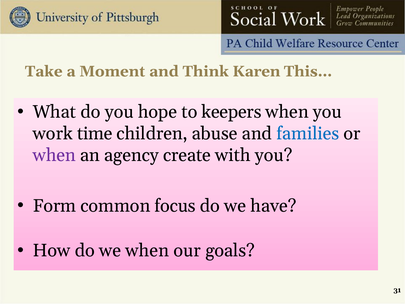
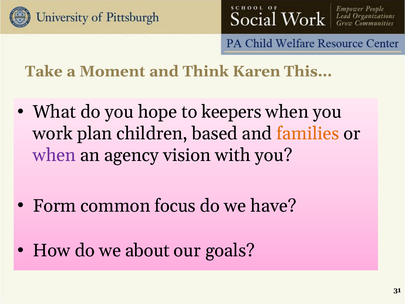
time: time -> plan (95, 134)
abuse: abuse -> based (215, 134)
families colour: blue -> orange (308, 134)
create: create -> vision (187, 155)
we when: when -> about (147, 250)
